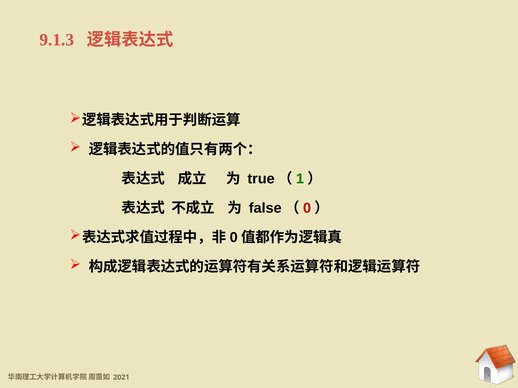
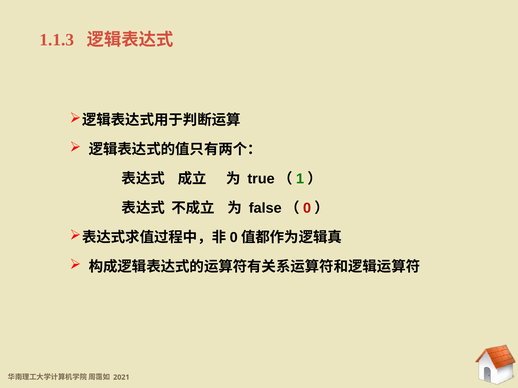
9.1.3: 9.1.3 -> 1.1.3 (57, 40)
